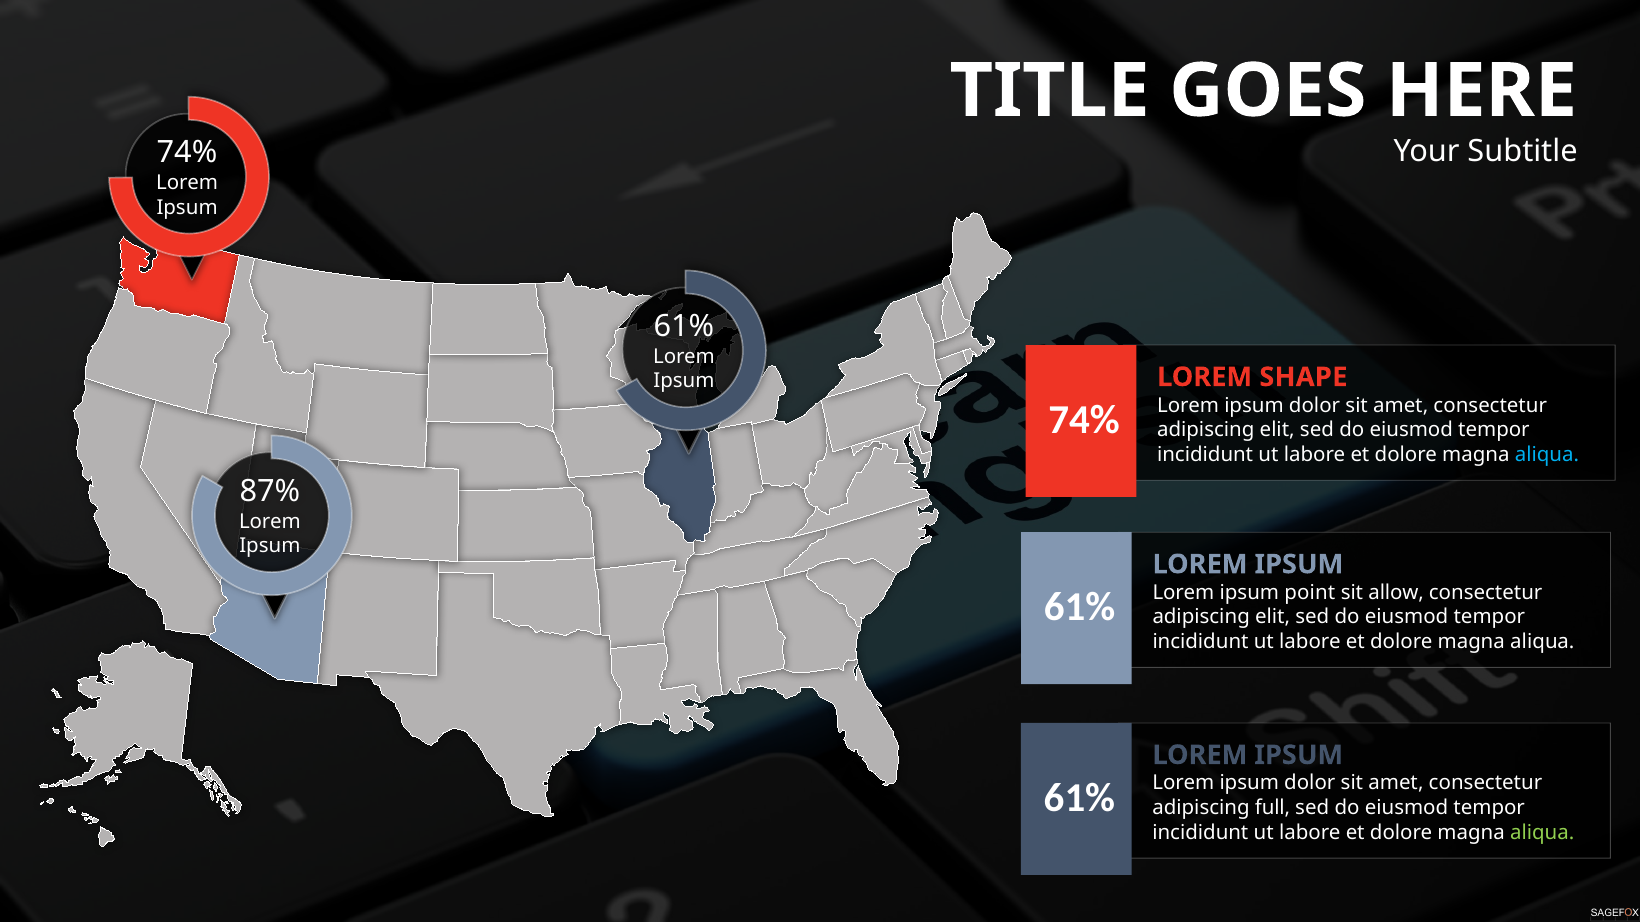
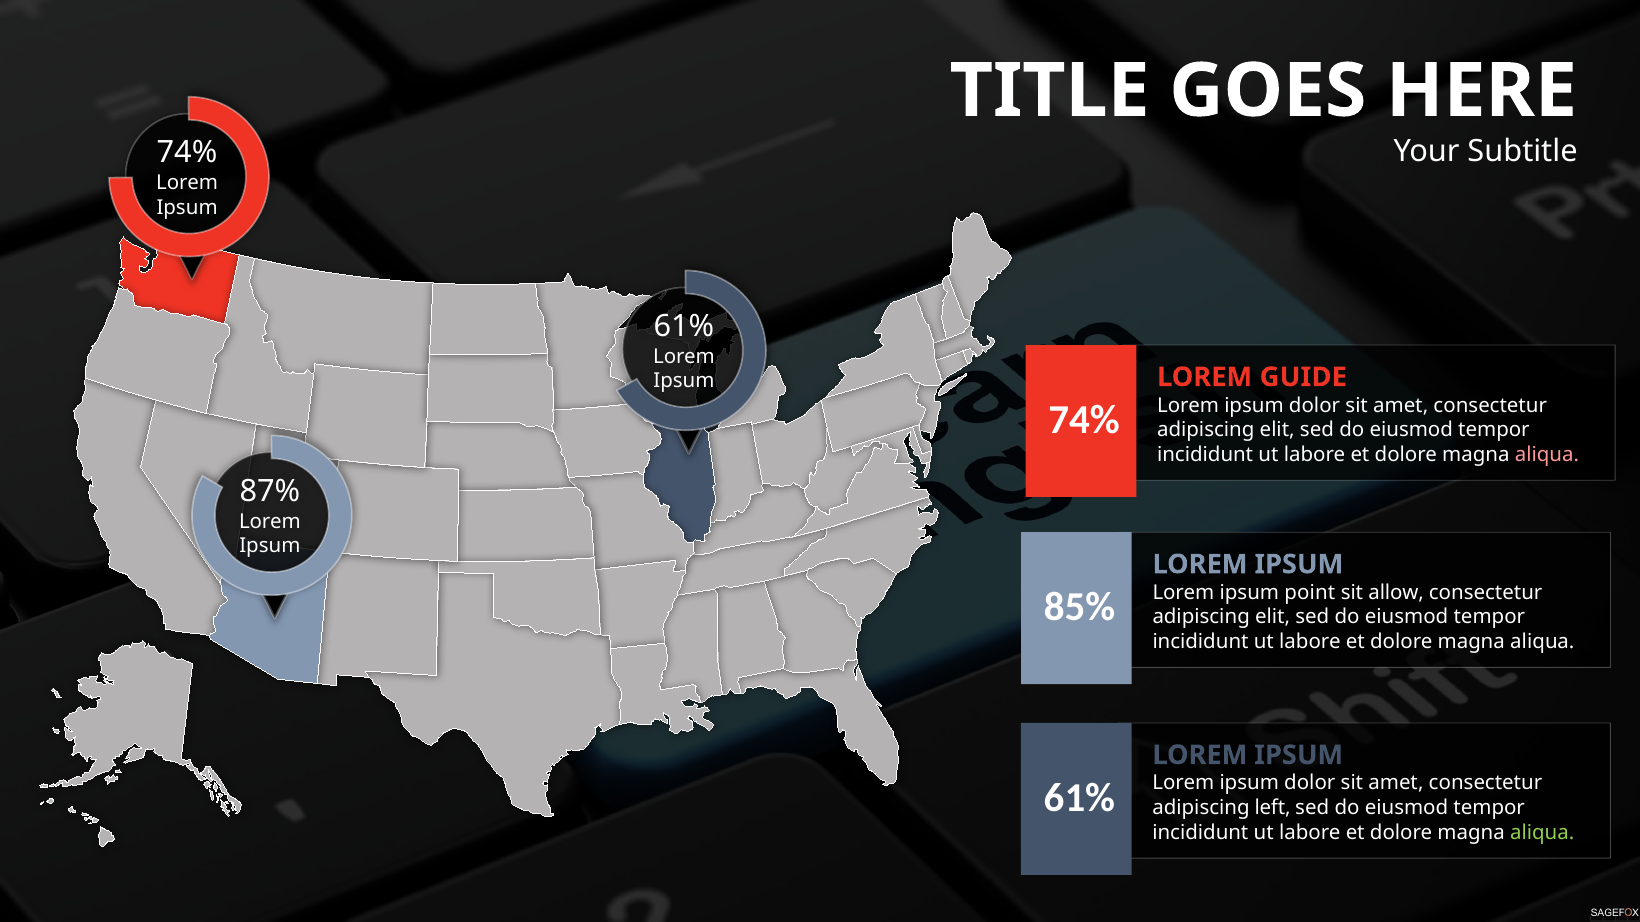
SHAPE: SHAPE -> GUIDE (1303, 377)
aliqua colour: light blue -> pink (1547, 455)
61%: 61% -> 85% (1080, 607)
full: full -> left (1273, 808)
